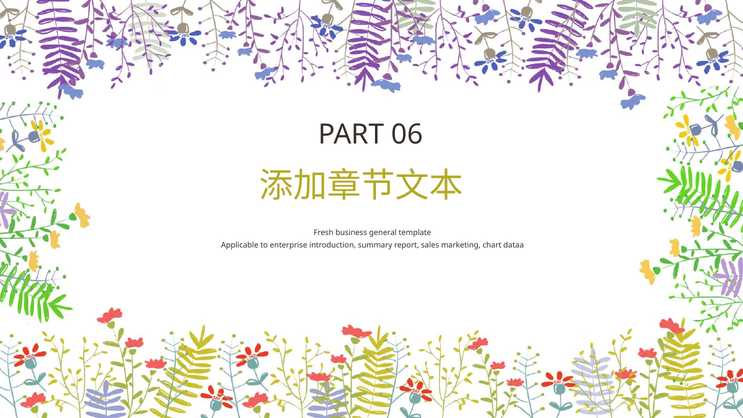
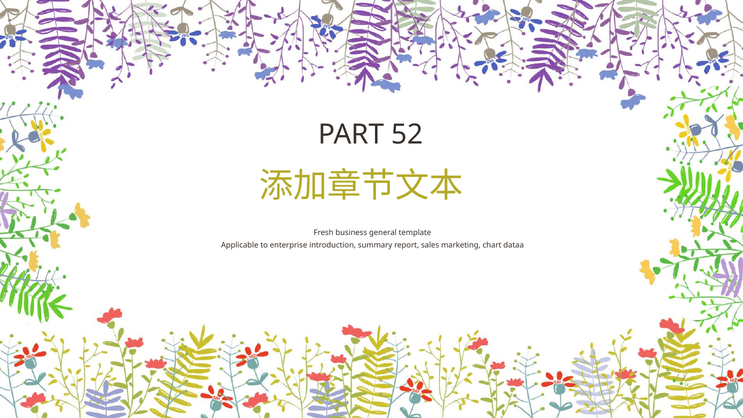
06: 06 -> 52 (407, 135)
